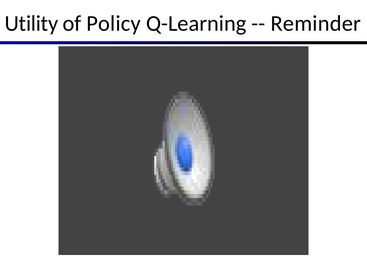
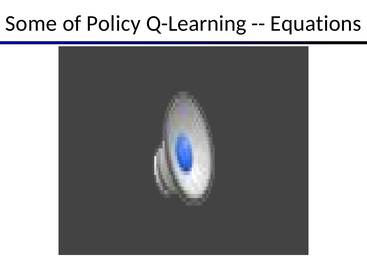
Utility: Utility -> Some (31, 23)
Reminder: Reminder -> Equations (316, 23)
